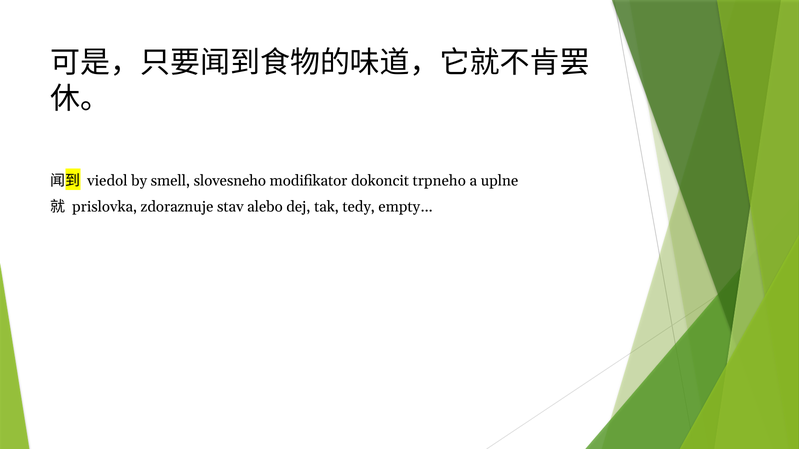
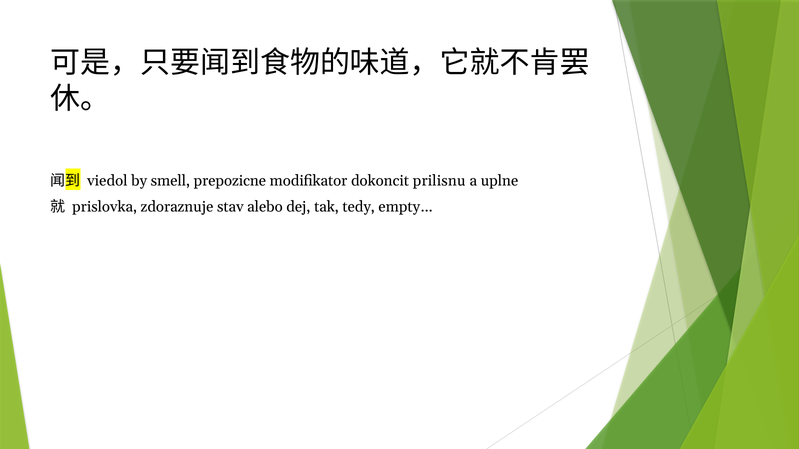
slovesneho: slovesneho -> prepozicne (230, 181)
trpneho: trpneho -> prilisnu (439, 181)
